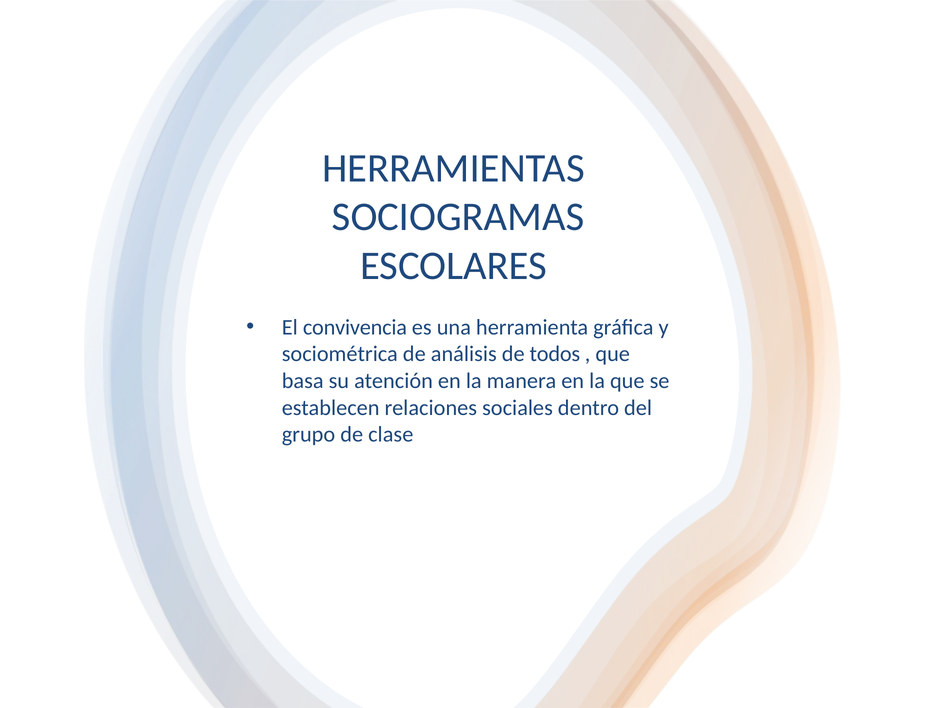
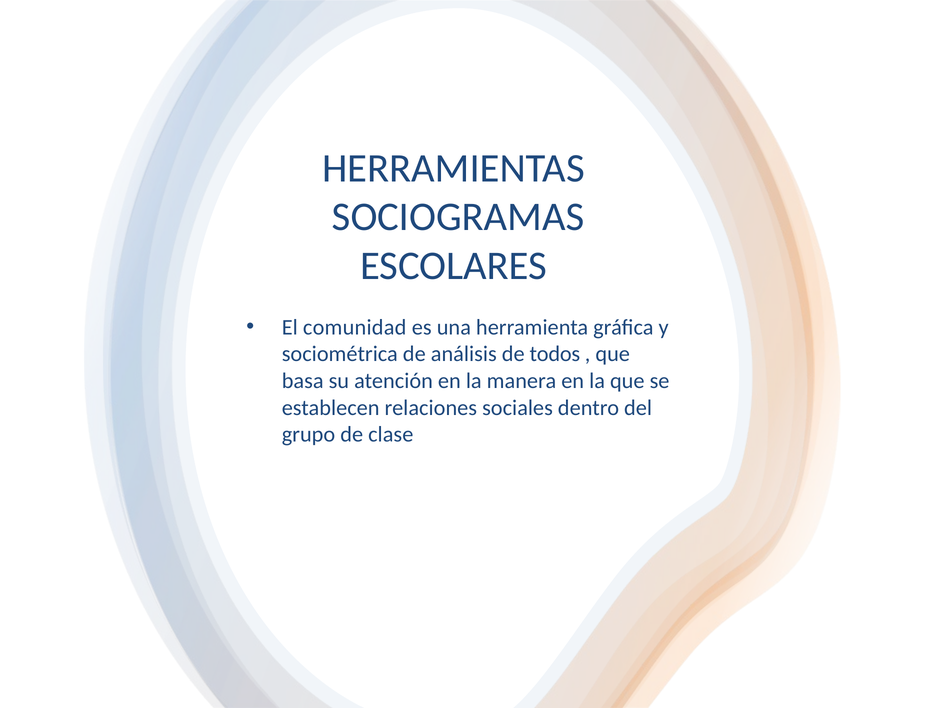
convivencia: convivencia -> comunidad (355, 328)
